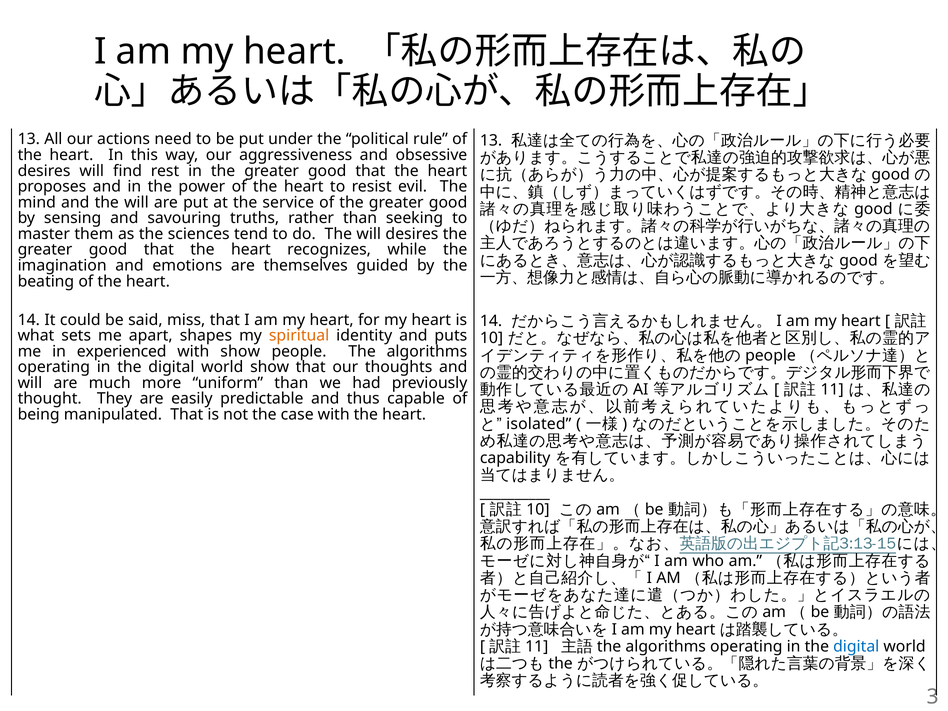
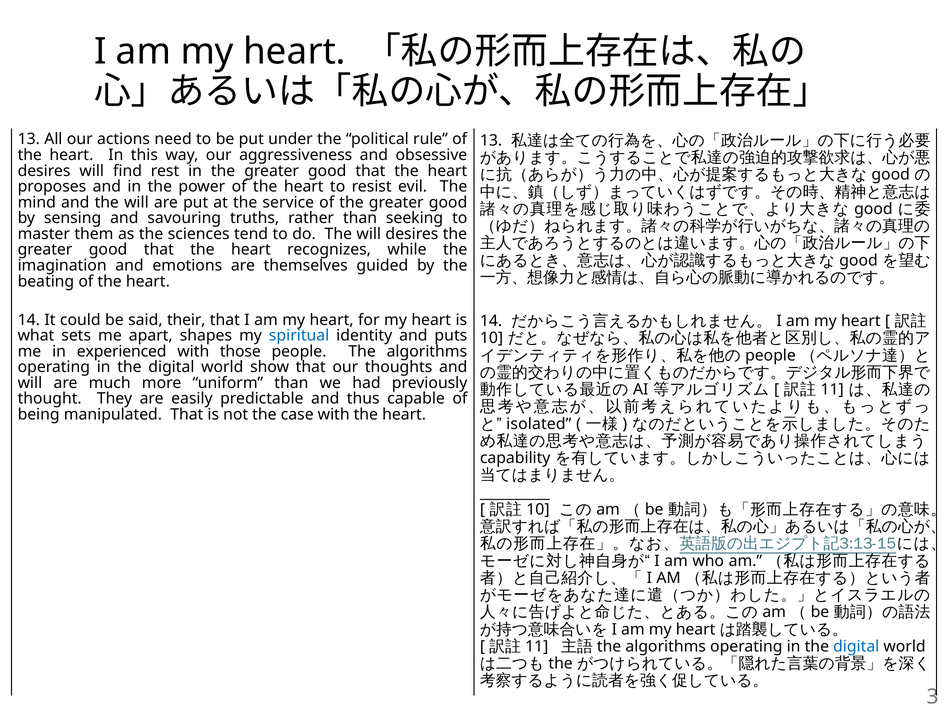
miss: miss -> their (186, 320)
spiritual colour: orange -> blue (299, 336)
with show: show -> those (240, 351)
